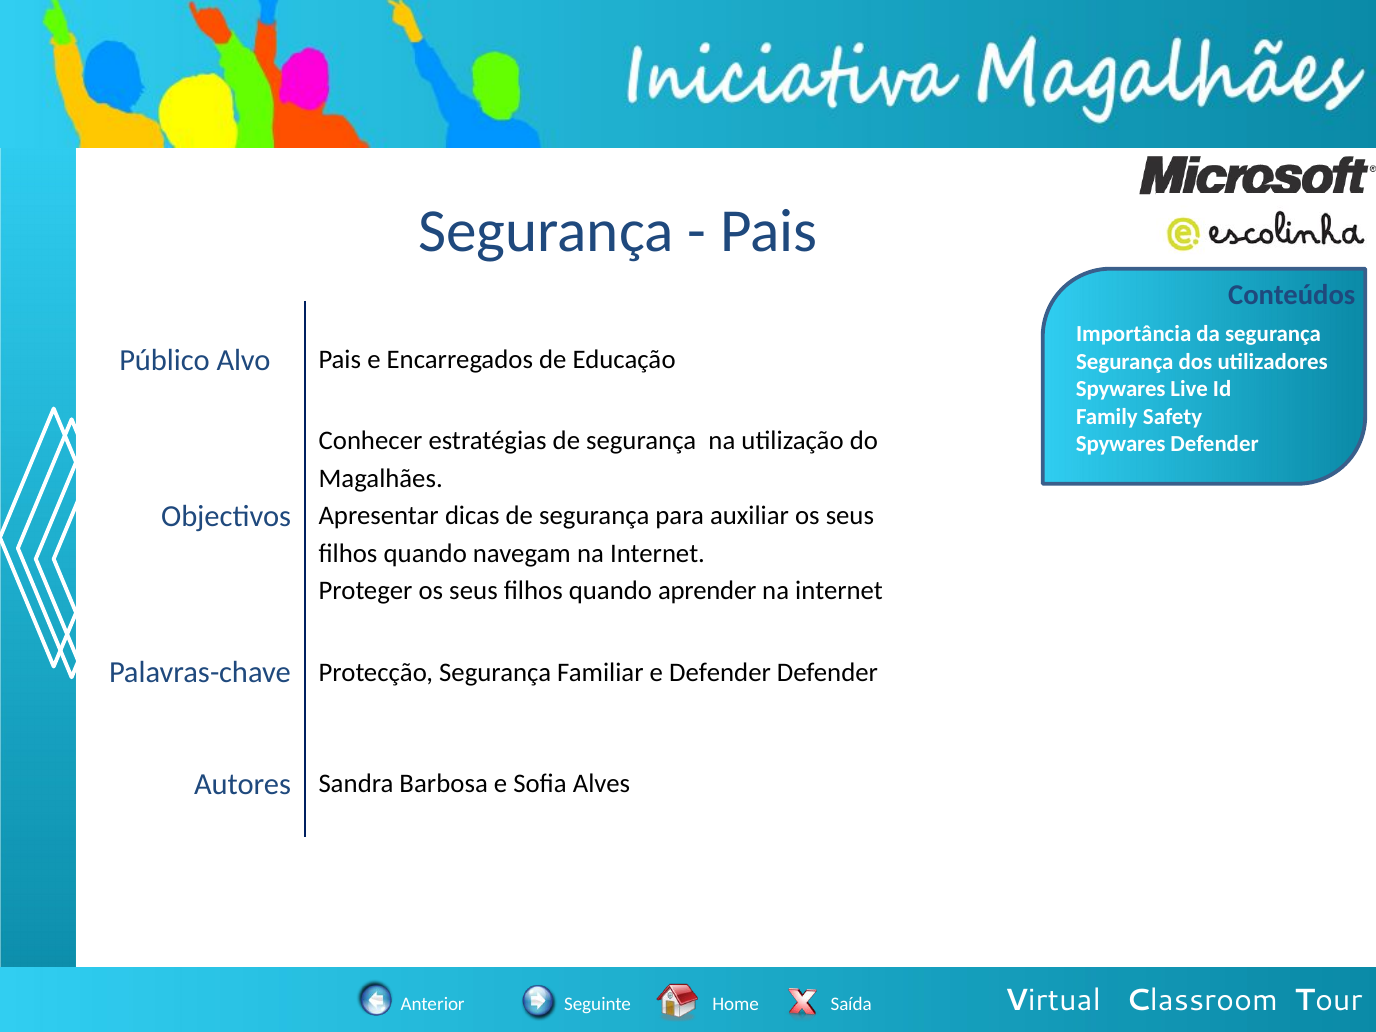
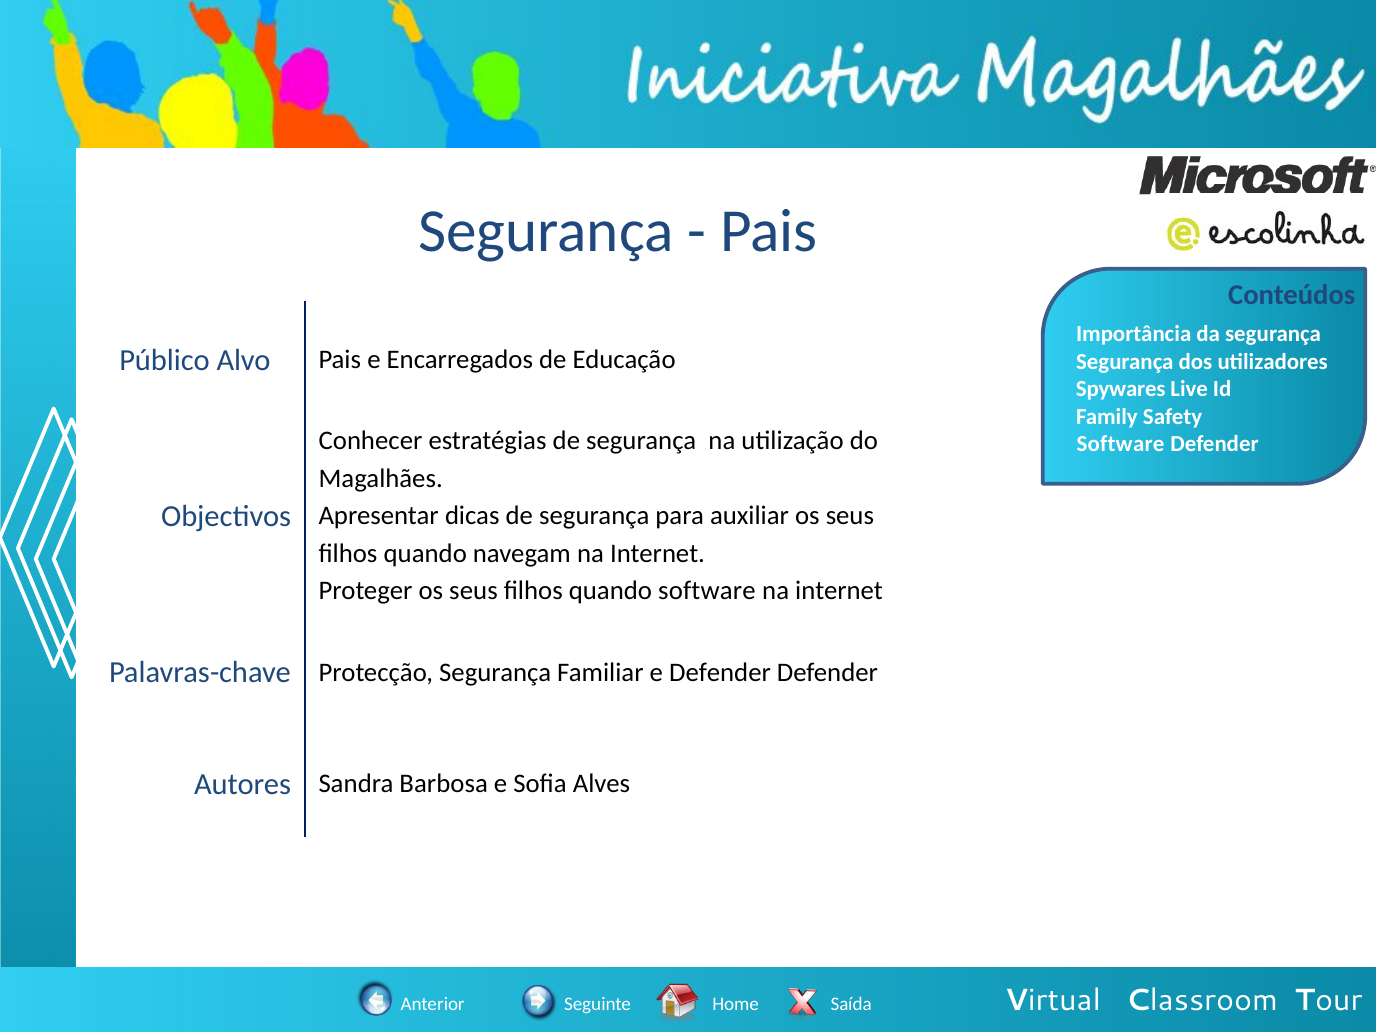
Spywares: Spywares -> Software (1120, 444)
quando aprender: aprender -> software (707, 591)
